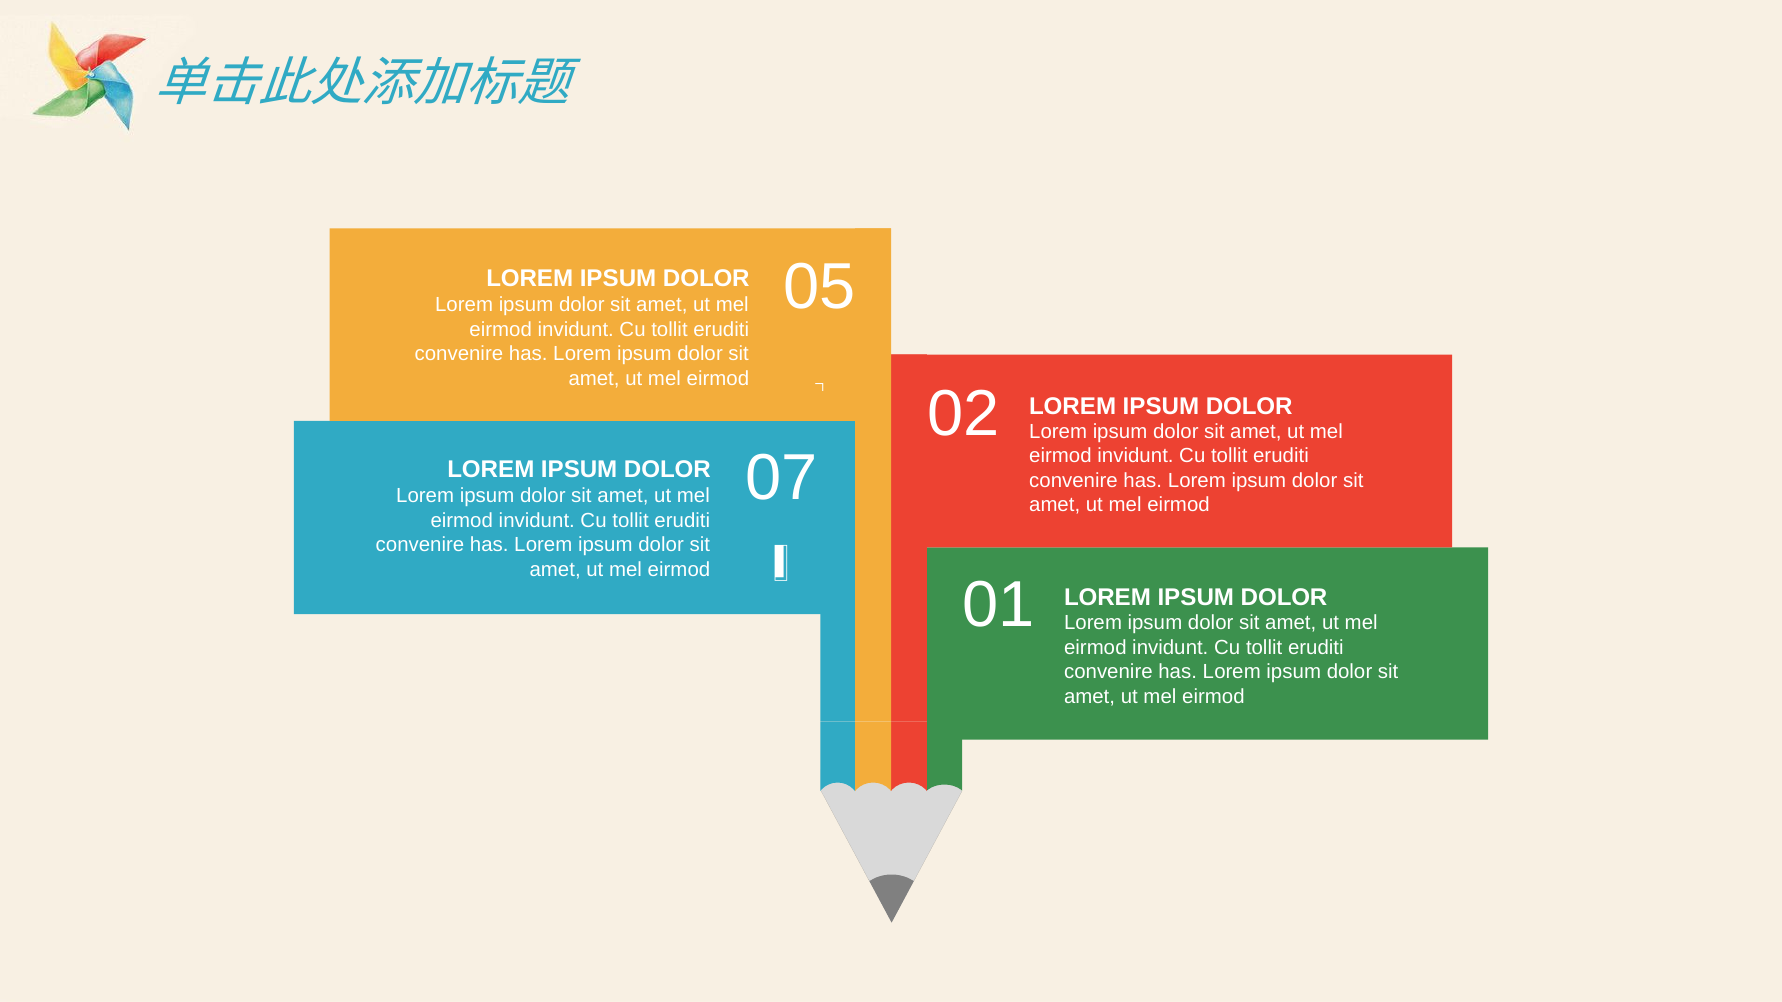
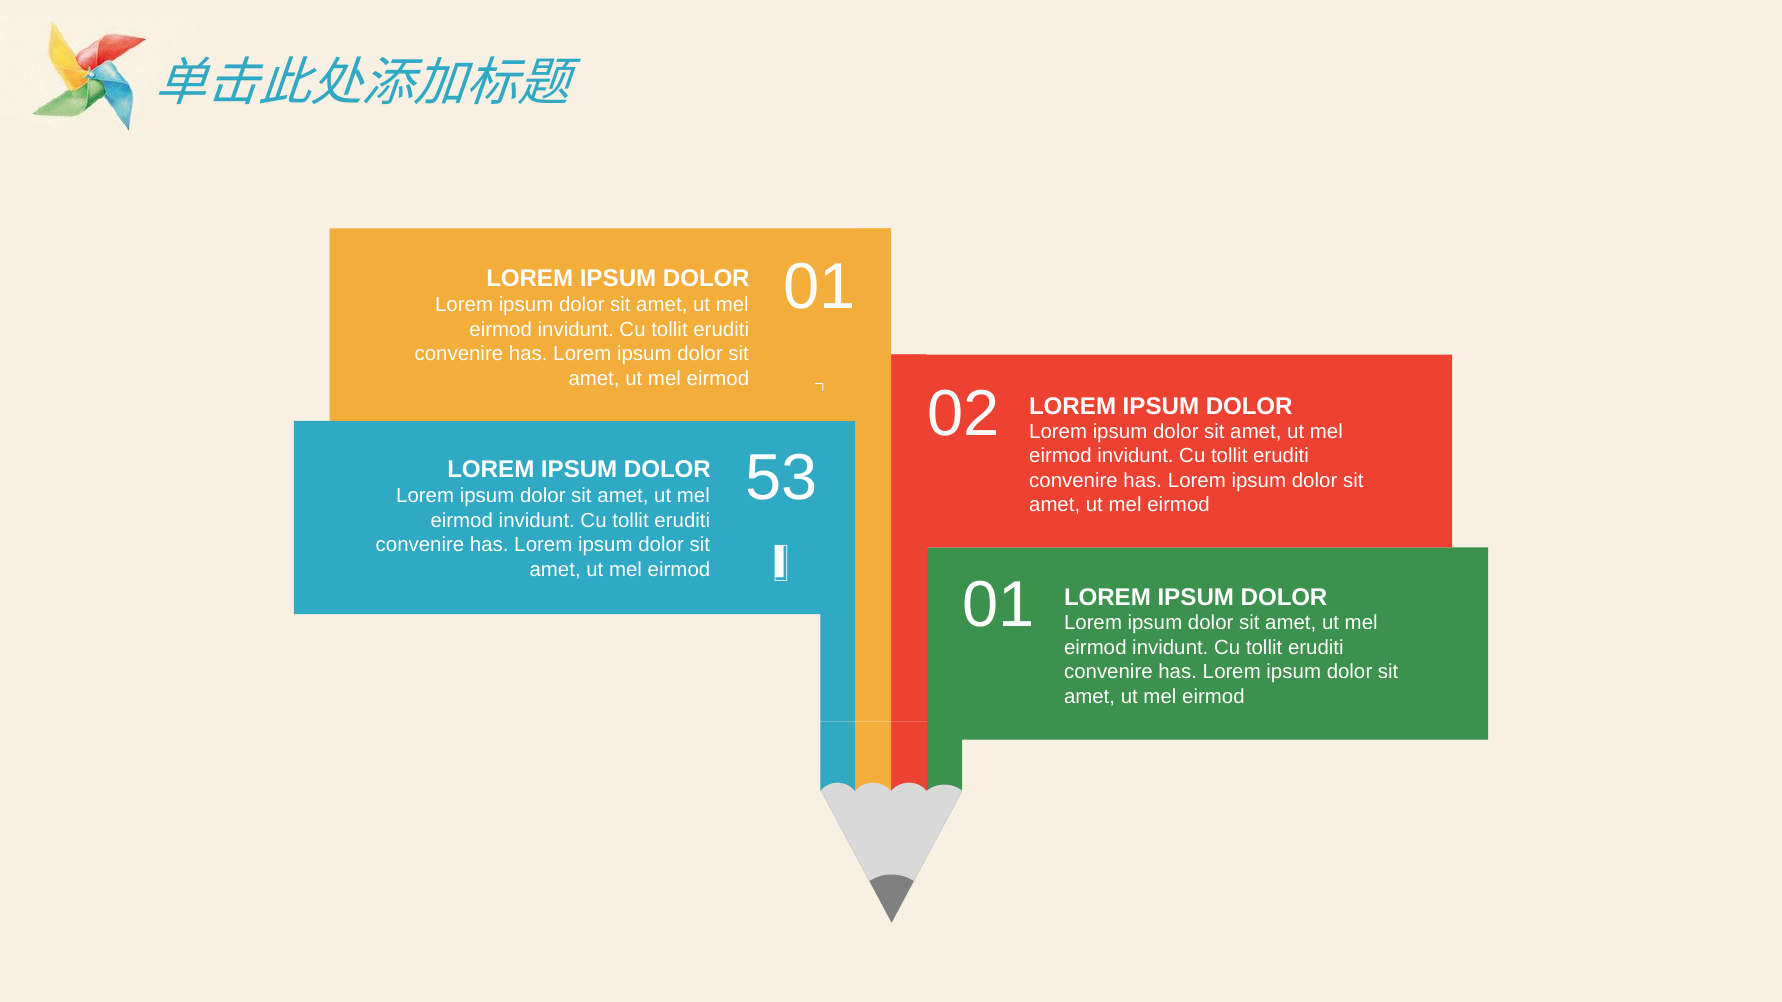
05: 05 -> 01 (819, 287)
07: 07 -> 53 (782, 478)
